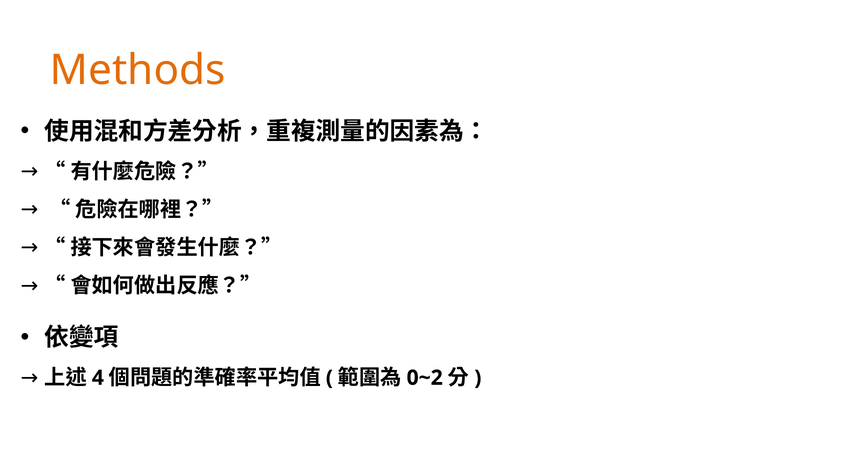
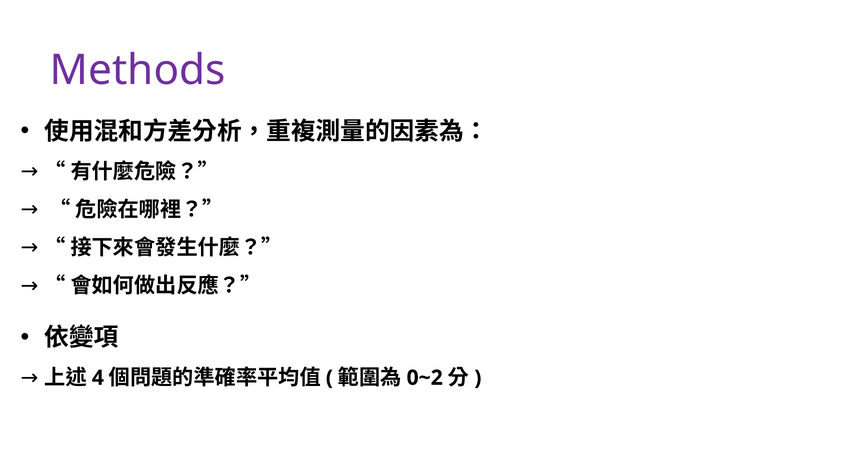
Methods colour: orange -> purple (138, 70)
